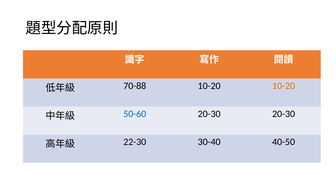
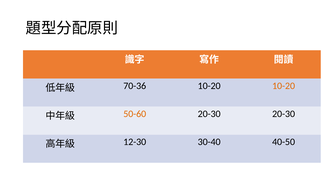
70-88: 70-88 -> 70-36 (135, 86)
50-60 colour: blue -> orange (135, 114)
22-30: 22-30 -> 12-30 (135, 142)
